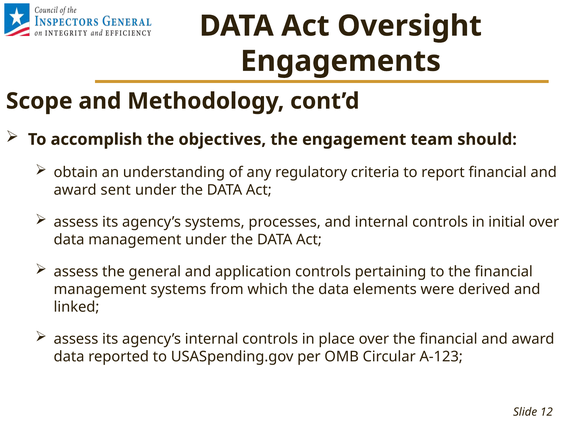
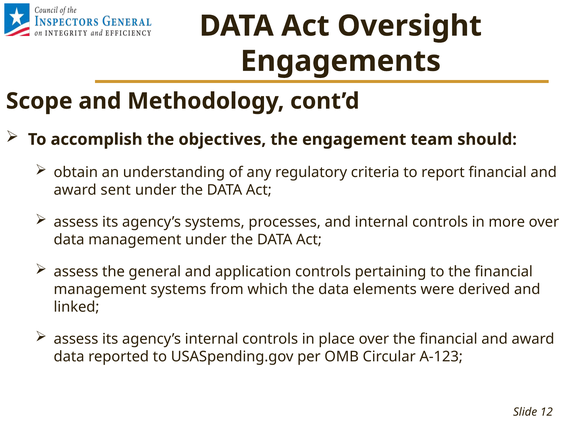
initial: initial -> more (507, 222)
